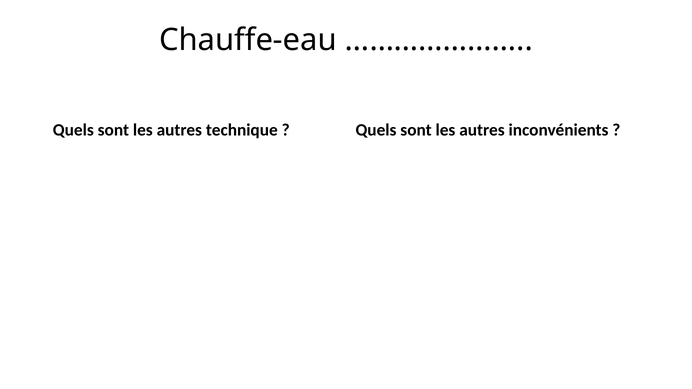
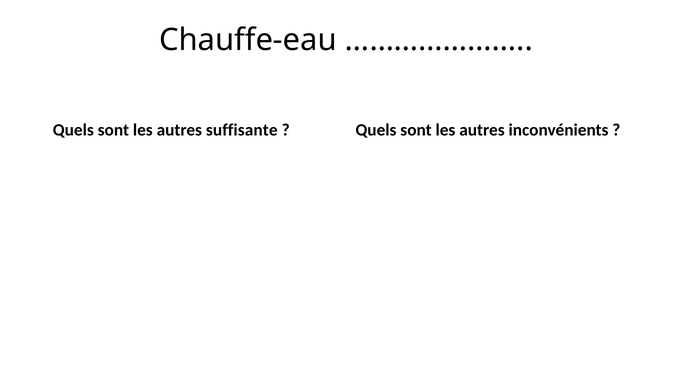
technique: technique -> suffisante (242, 130)
